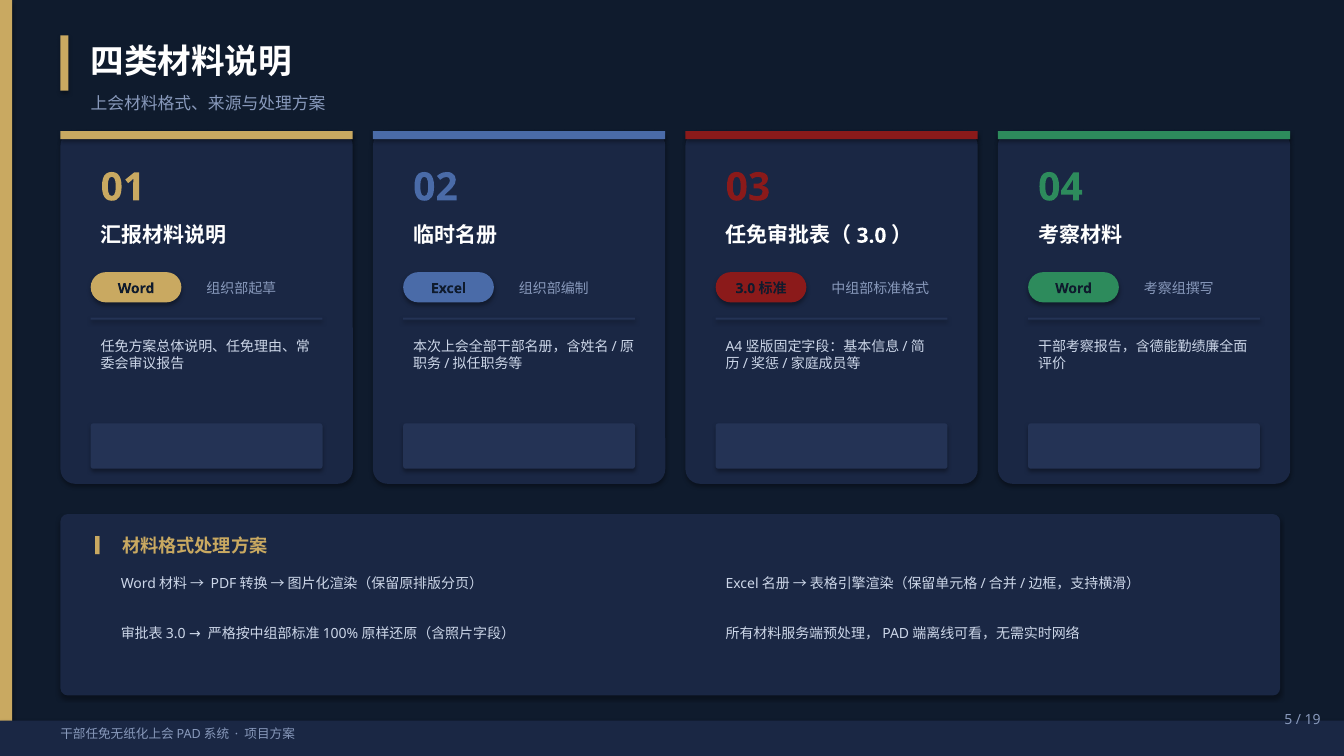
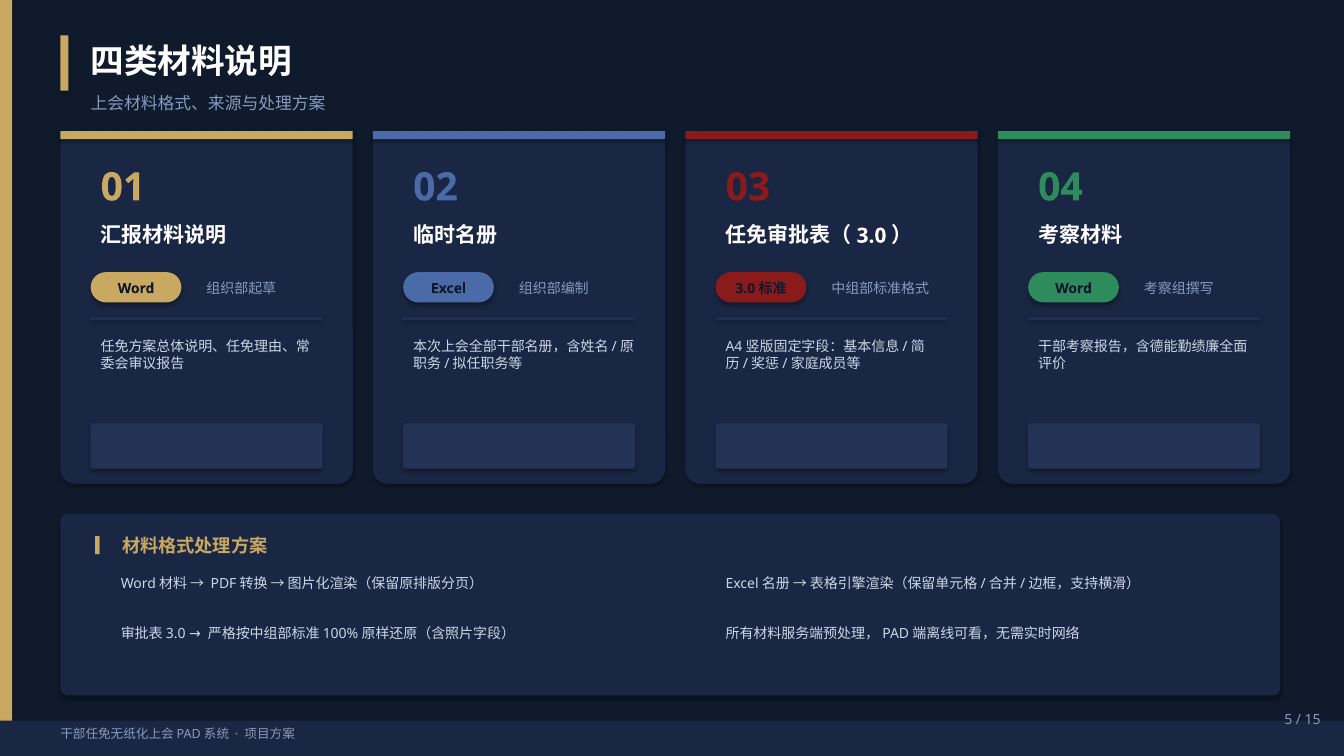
19: 19 -> 15 (1313, 720)
